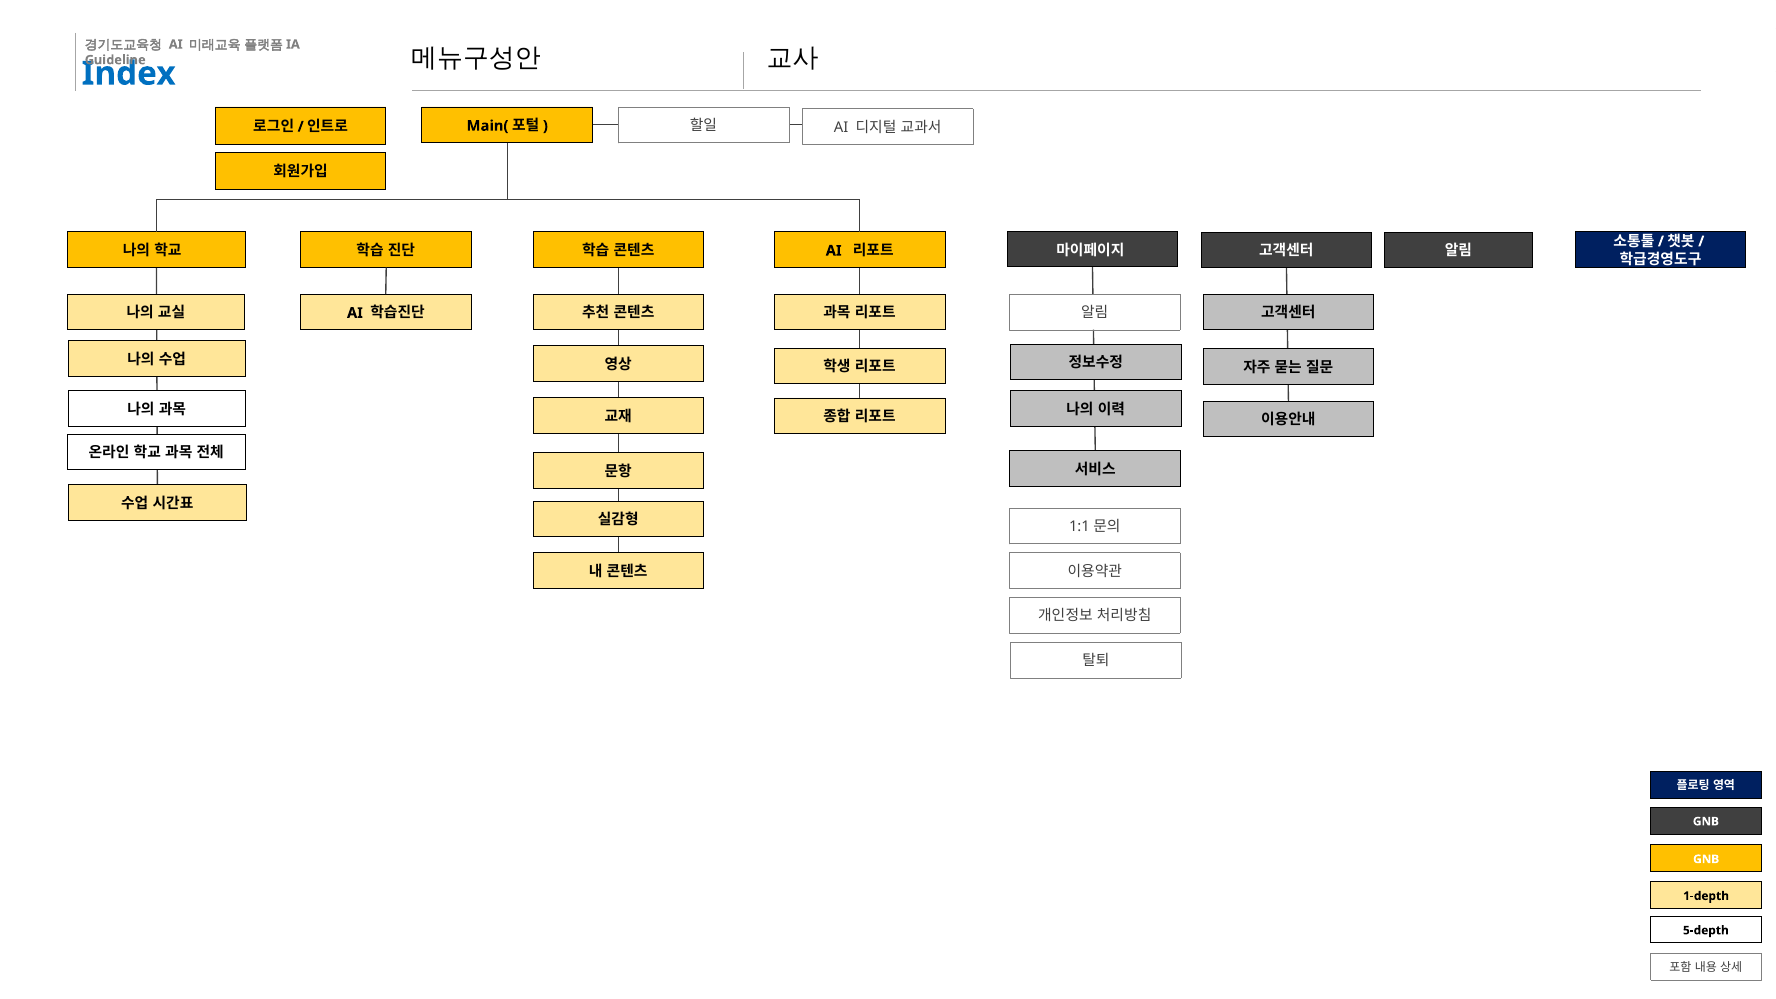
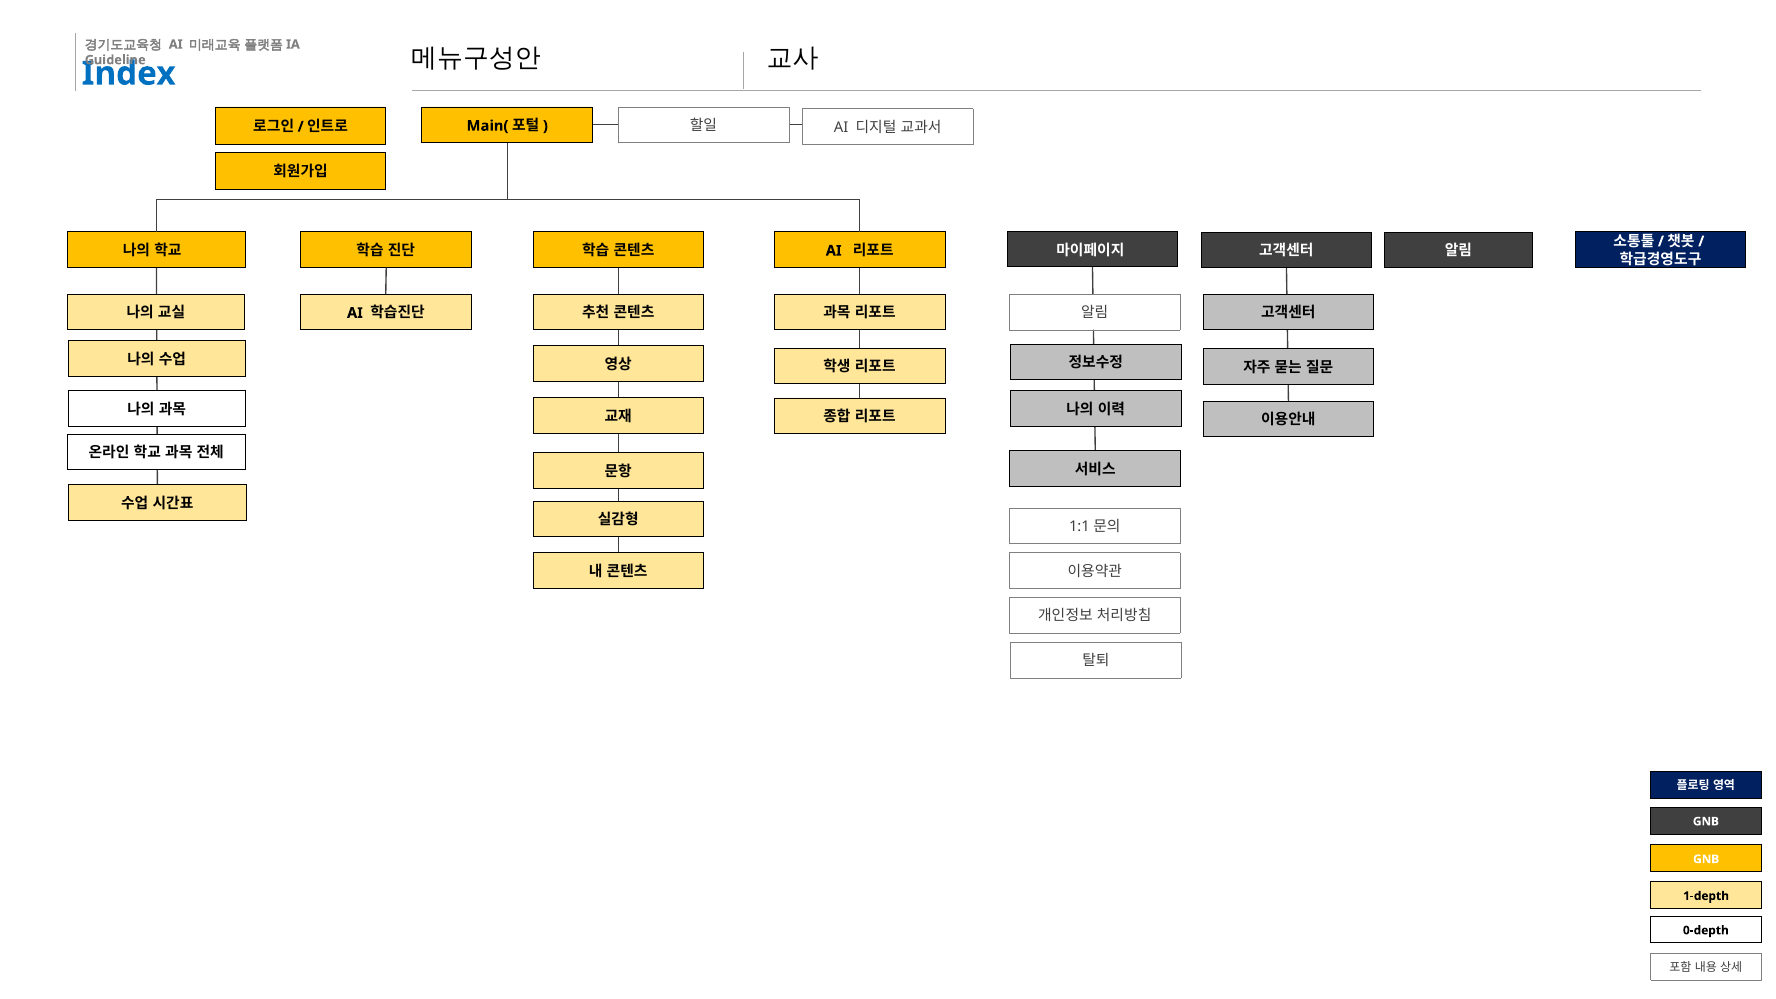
5-depth: 5-depth -> 0-depth (1706, 930)
